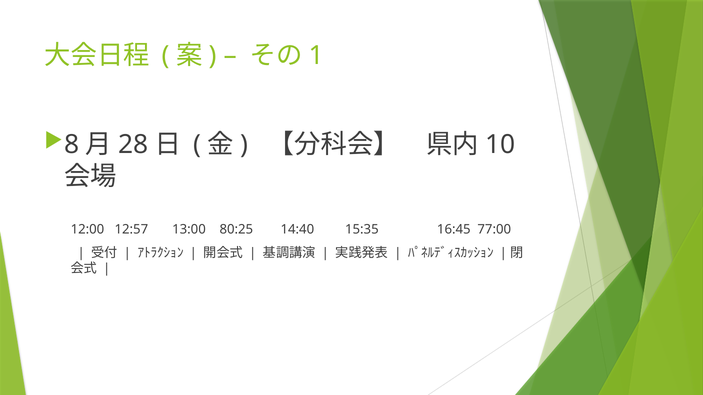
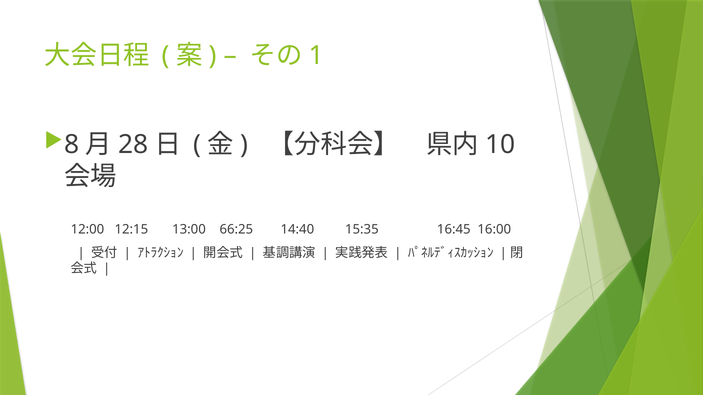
12:57: 12:57 -> 12:15 (131, 230)
80:25: 80:25 -> 66:25 (236, 230)
77:00: 77:00 -> 16:00 (494, 230)
